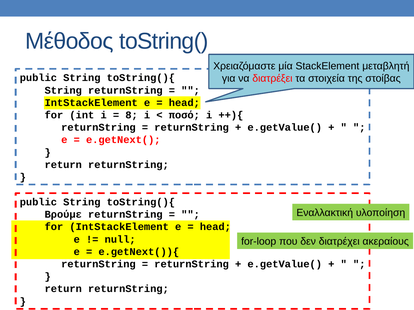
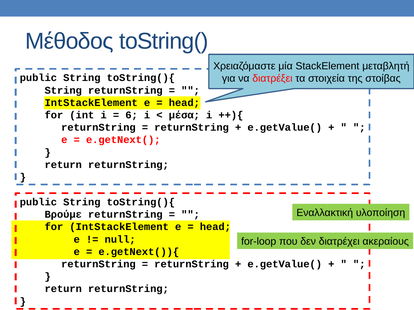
8: 8 -> 6 (132, 115)
ποσό: ποσό -> μέσα (184, 115)
